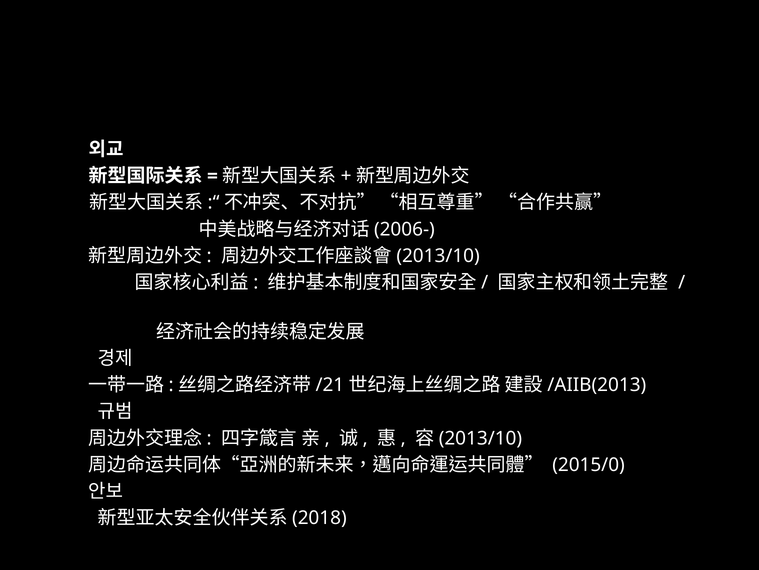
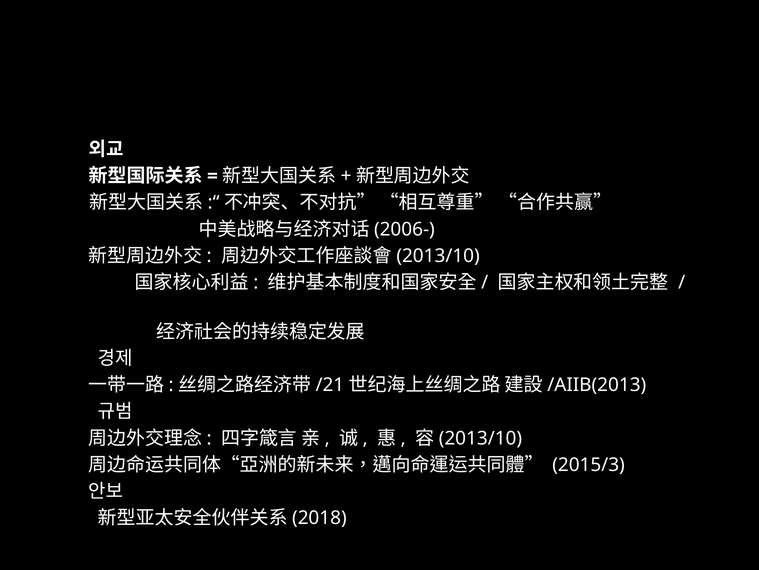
2015/0: 2015/0 -> 2015/3 (589, 464)
